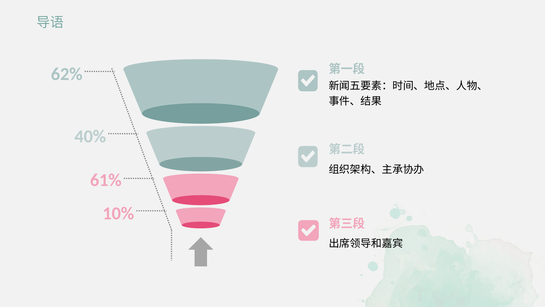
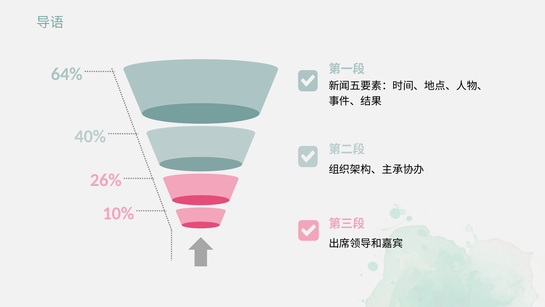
62%: 62% -> 64% (67, 74)
61%: 61% -> 26% (106, 180)
